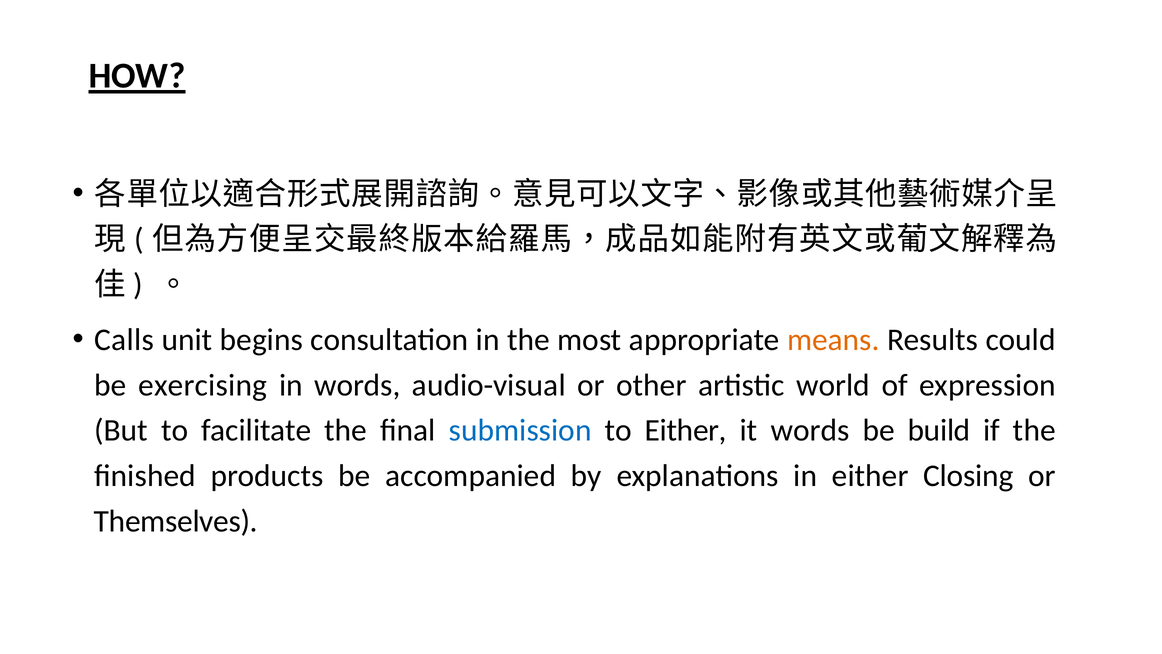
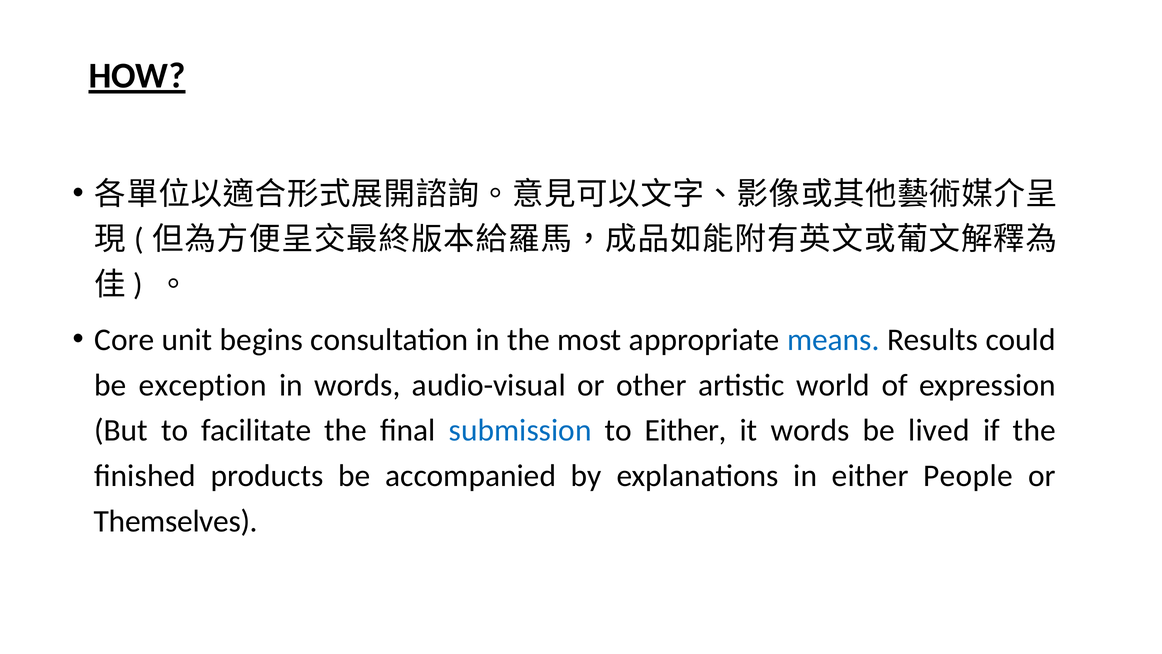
Calls: Calls -> Core (124, 340)
means colour: orange -> blue (833, 340)
exercising: exercising -> exception (203, 385)
build: build -> lived (939, 430)
Closing: Closing -> People (968, 476)
